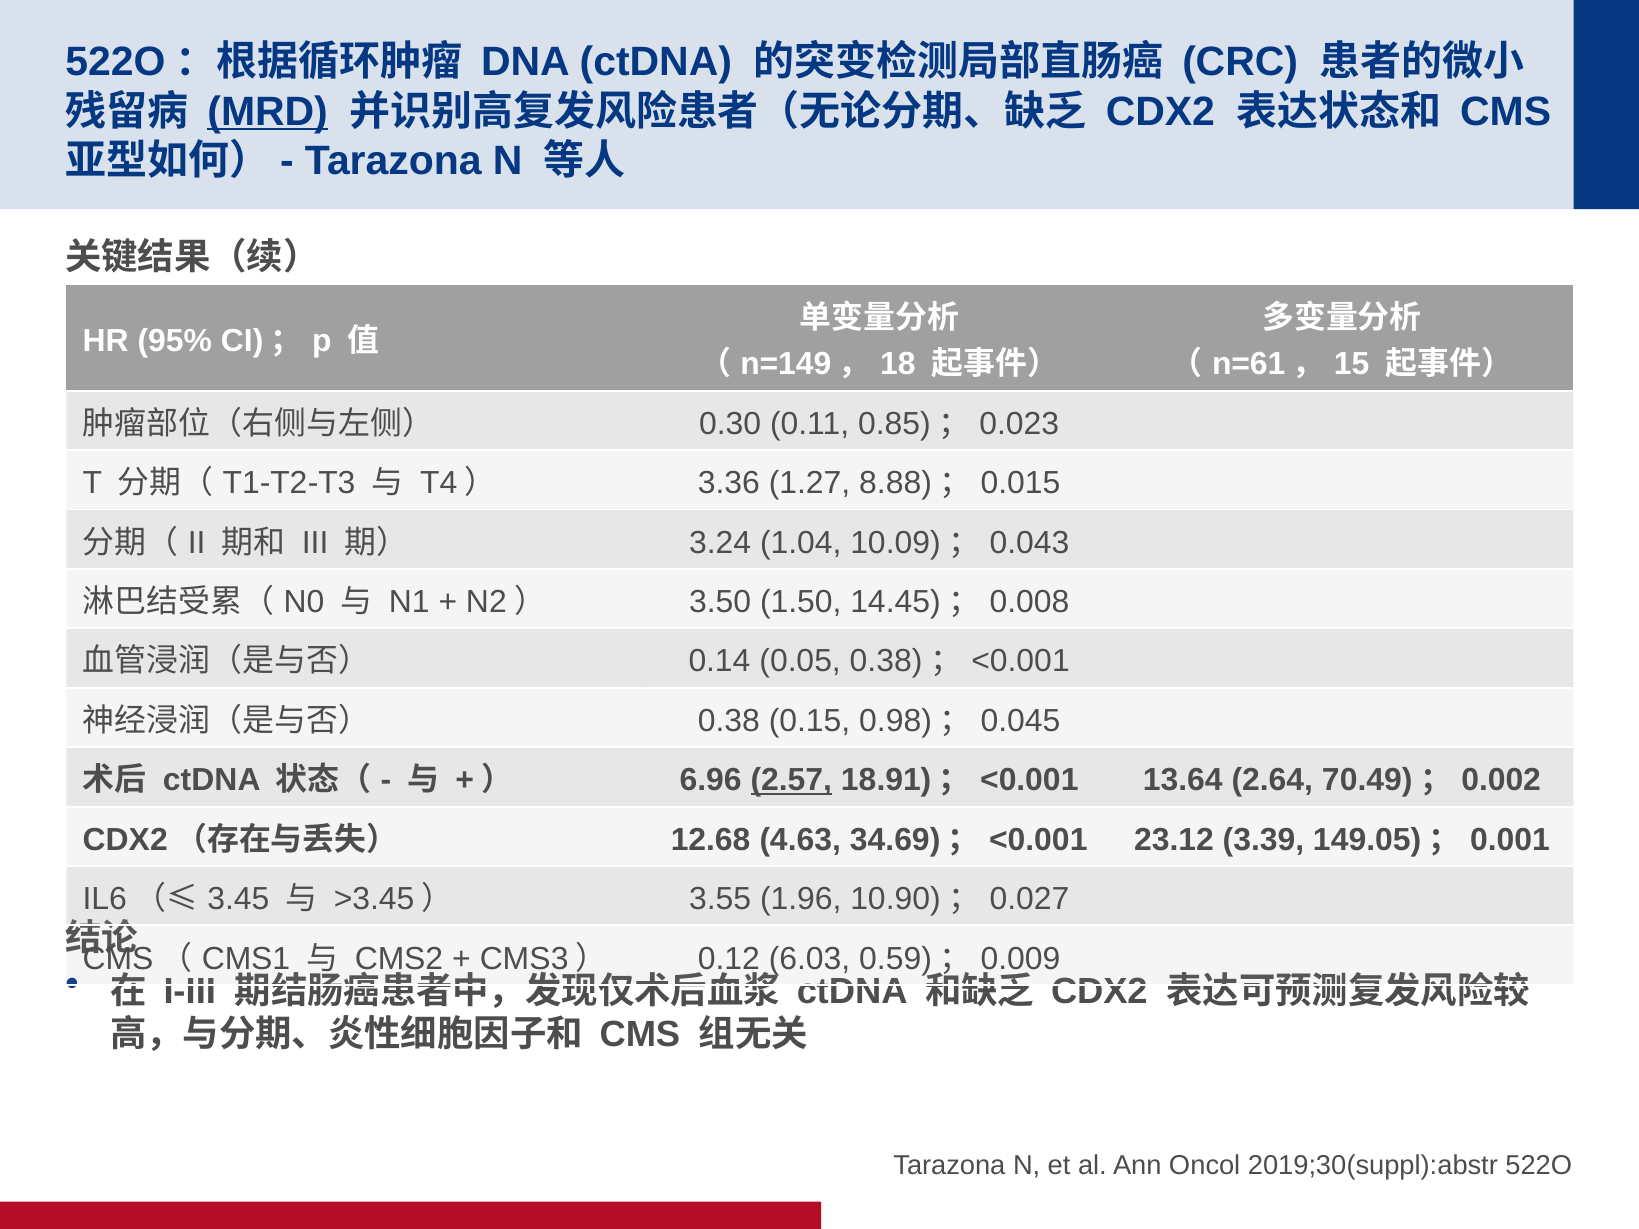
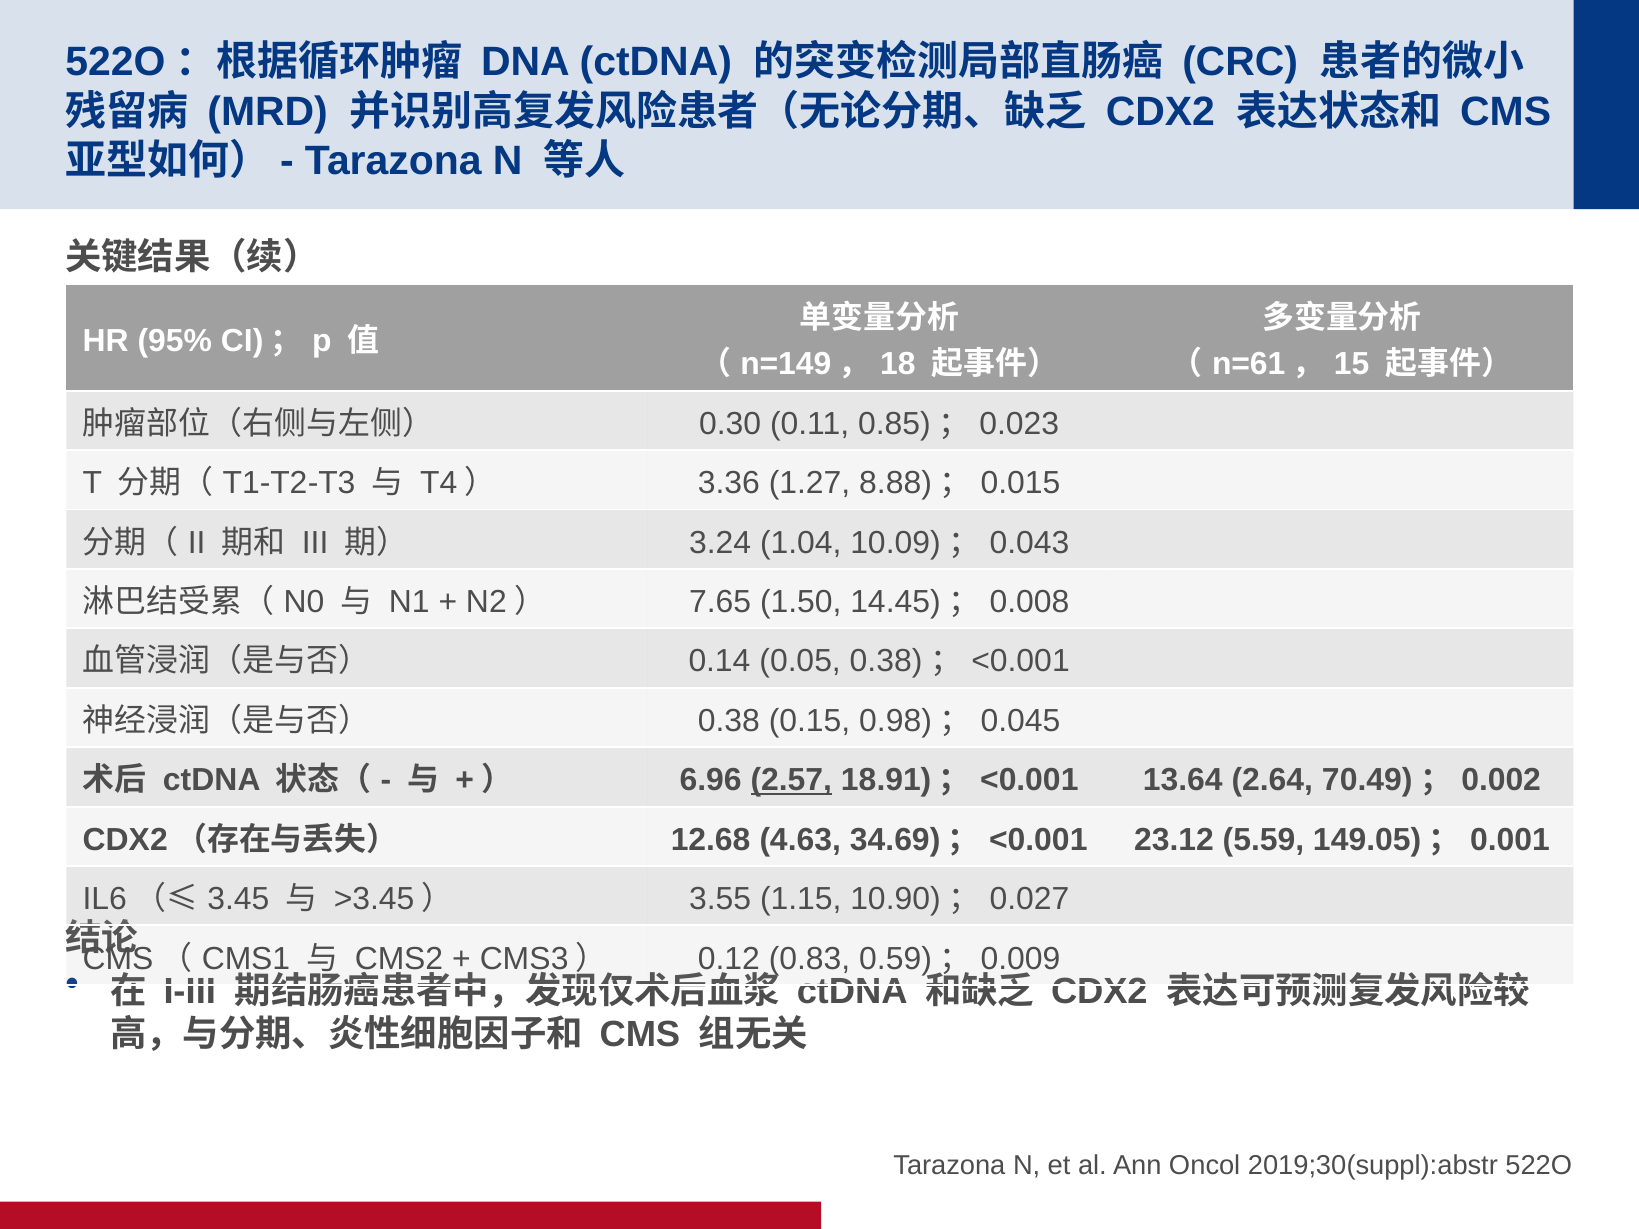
MRD underline: present -> none (268, 112)
3.50: 3.50 -> 7.65 (720, 602)
3.39: 3.39 -> 5.59 (1263, 840)
1.96: 1.96 -> 1.15 (801, 899)
6.03: 6.03 -> 0.83 (810, 959)
